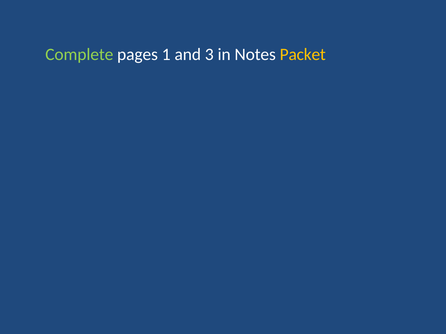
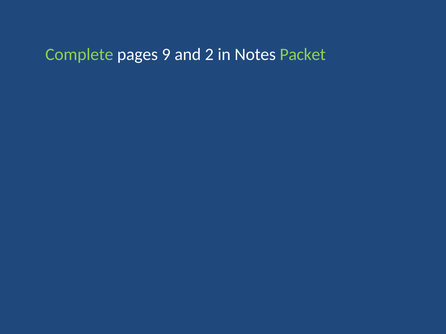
1: 1 -> 9 (166, 55)
3: 3 -> 2 (209, 55)
Packet colour: yellow -> light green (303, 55)
